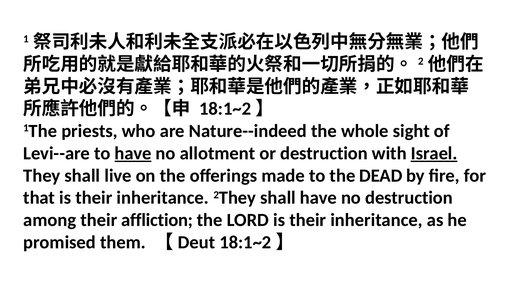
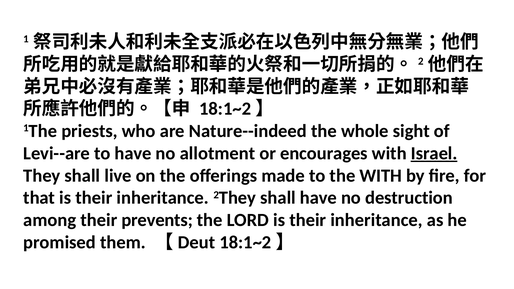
have underline: present -> none (133, 153)
or destruction: destruction -> encourages (324, 153)
the DEAD: DEAD -> WITH (381, 176)
affliction: affliction -> prevents (157, 220)
